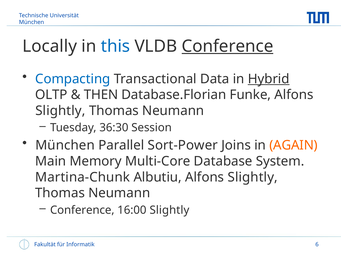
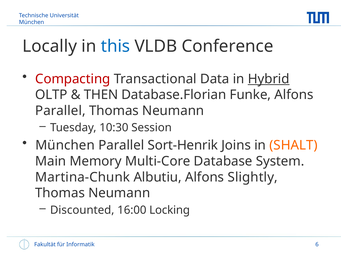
Conference underline: present -> none (228, 46)
Compacting colour: blue -> red (73, 79)
Slightly: Slightly -> Parallel (60, 111)
36:30: 36:30 -> 10:30 (114, 128)
Sort-Power: Sort-Power -> Sort-Henrik (183, 145)
AGAIN: AGAIN -> SHALT (293, 145)
Conference: Conference -> Discounted (82, 210)
16:00 Slightly: Slightly -> Locking (170, 210)
